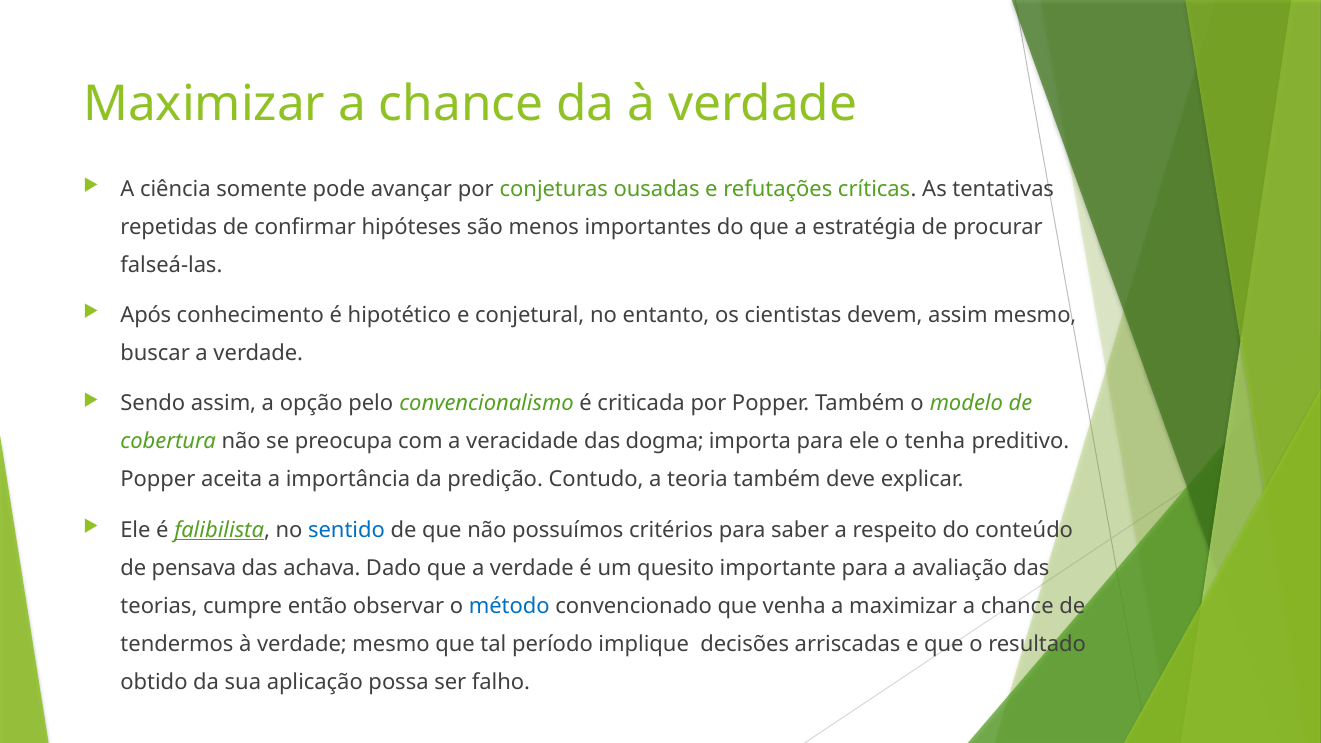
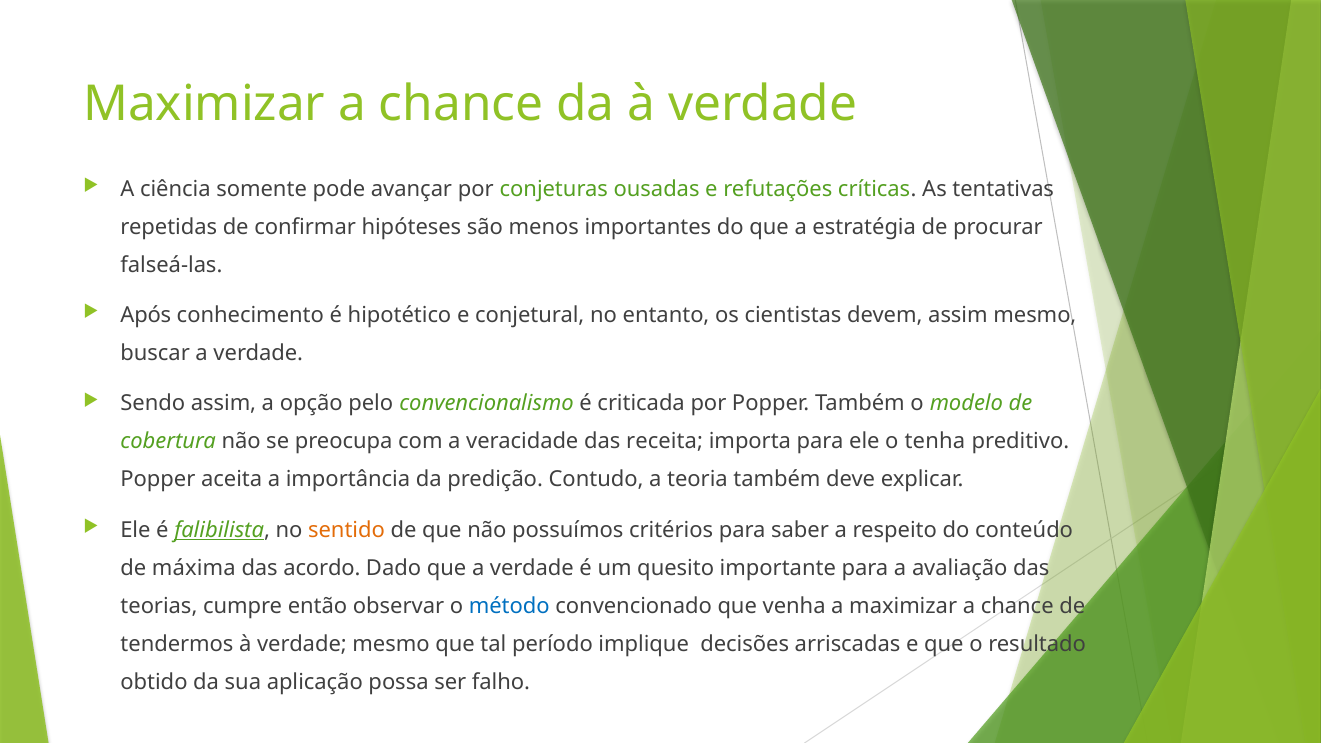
dogma: dogma -> receita (665, 441)
sentido colour: blue -> orange (347, 530)
pensava: pensava -> máxima (194, 568)
achava: achava -> acordo (322, 568)
